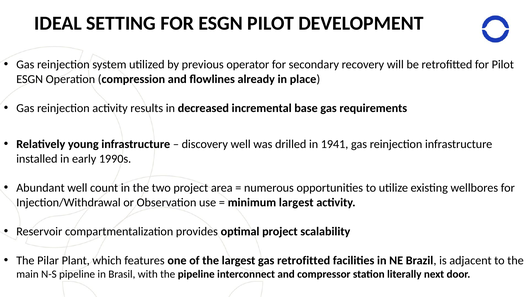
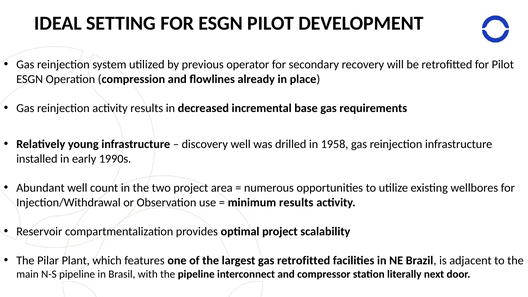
1941: 1941 -> 1958 (335, 144)
minimum largest: largest -> results (296, 202)
